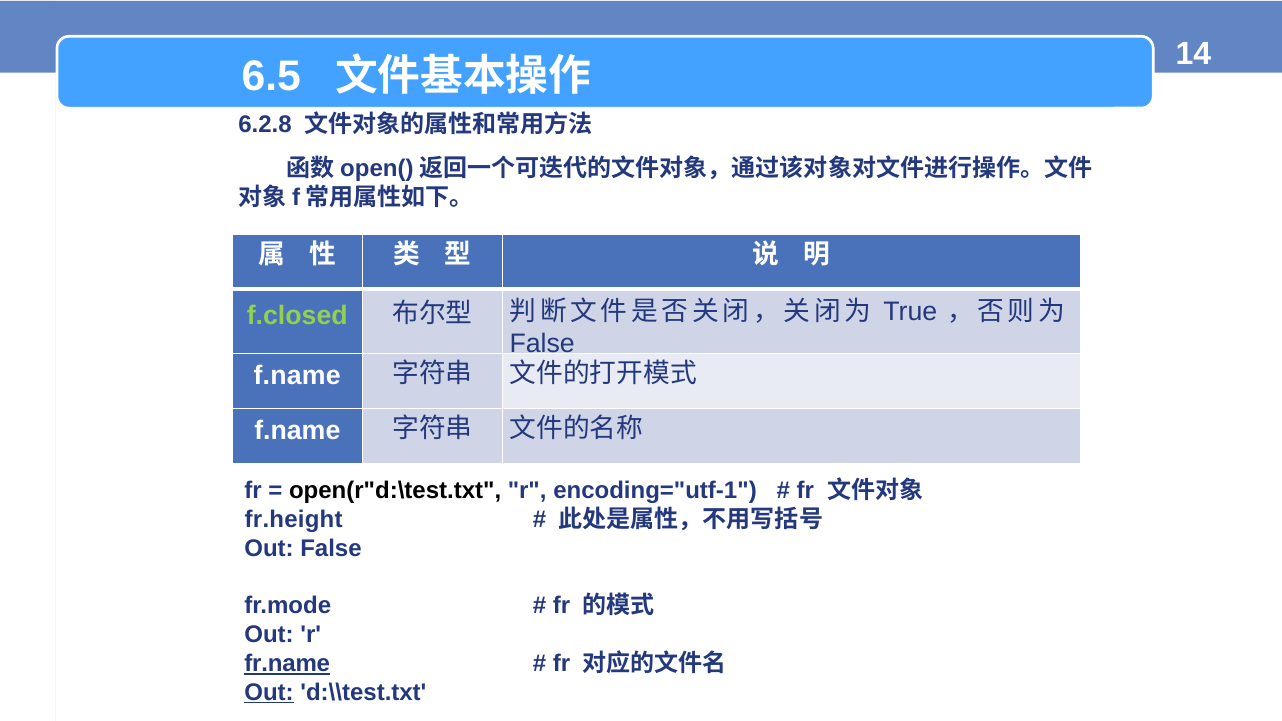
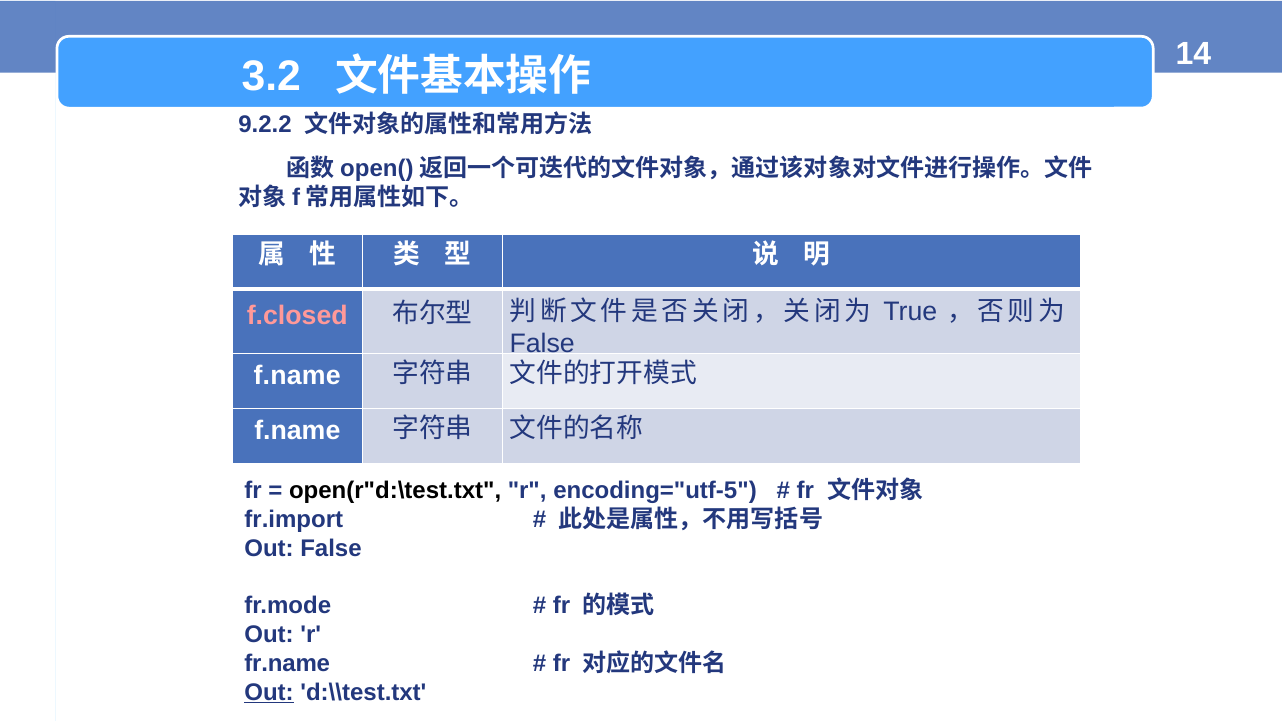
6.5: 6.5 -> 3.2 (271, 76)
6.2.8: 6.2.8 -> 9.2.2 (265, 125)
f.closed colour: light green -> pink (297, 316)
encoding="utf-1: encoding="utf-1 -> encoding="utf-5 (655, 491)
fr.height: fr.height -> fr.import (294, 519)
fr.name underline: present -> none (287, 664)
